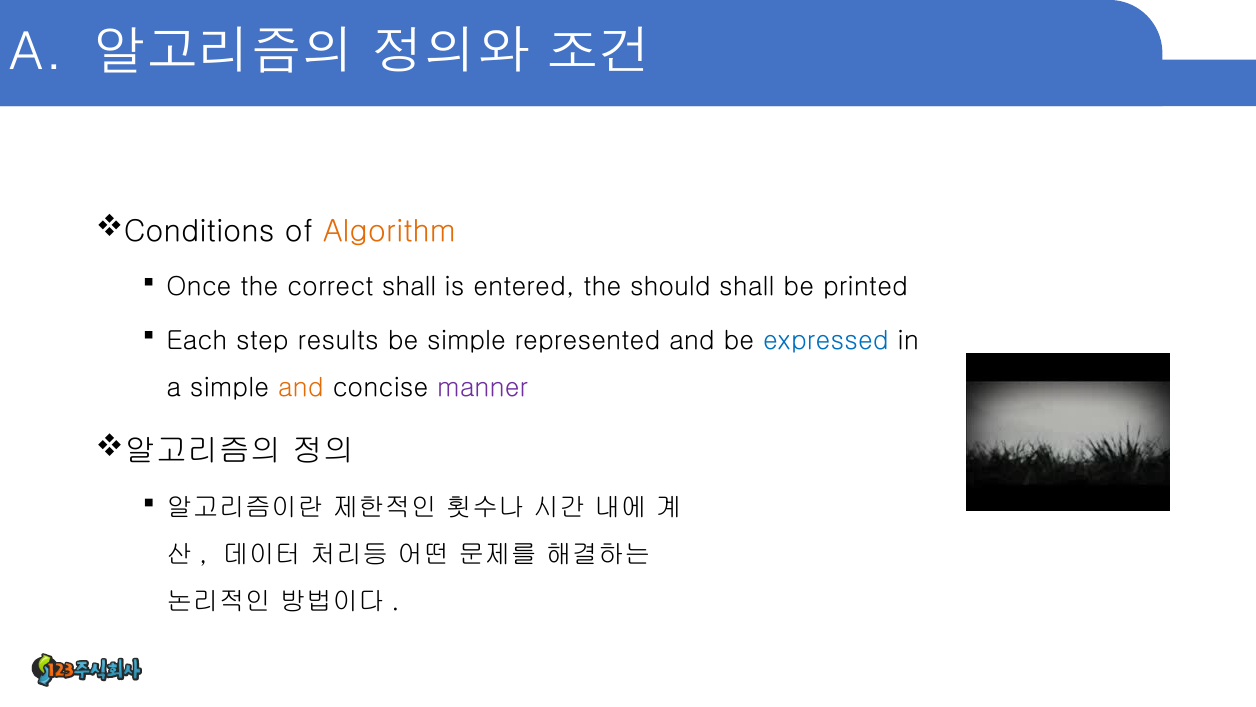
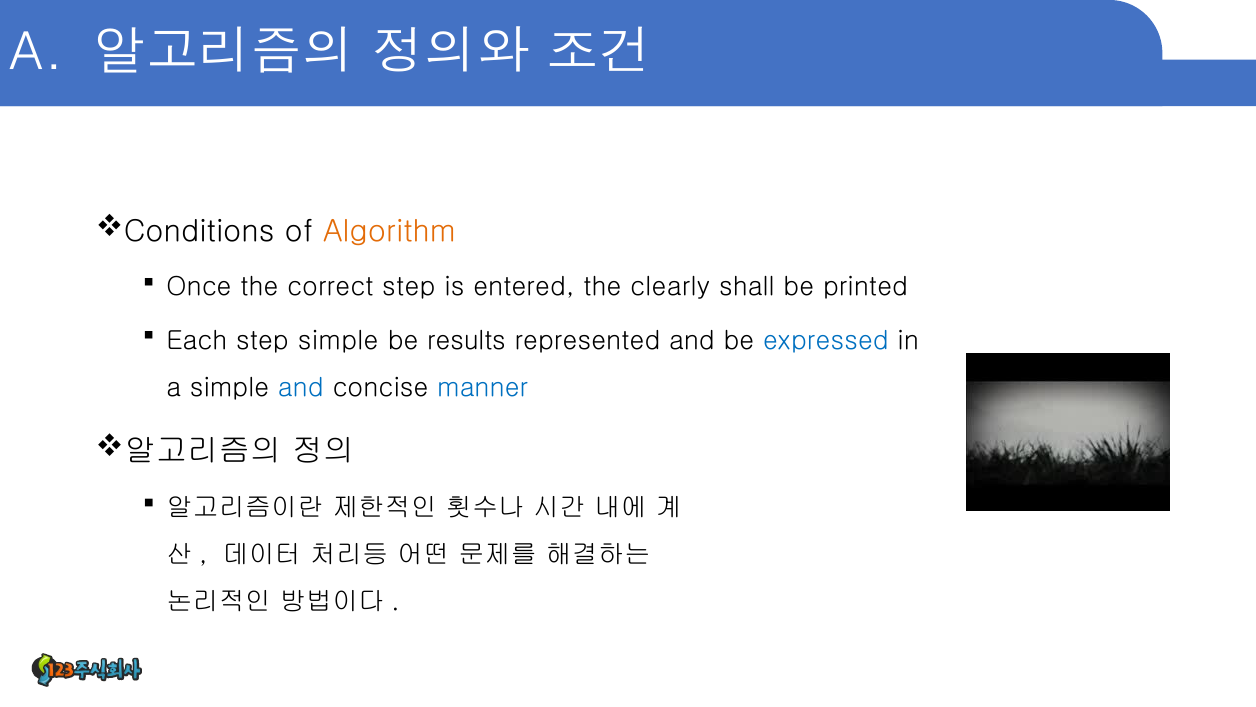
correct shall: shall -> step (409, 287)
should: should -> clearly (670, 287)
step results: results -> simple (338, 340)
be simple: simple -> results (467, 340)
and colour: orange -> blue (301, 387)
manner colour: purple -> blue (483, 387)
